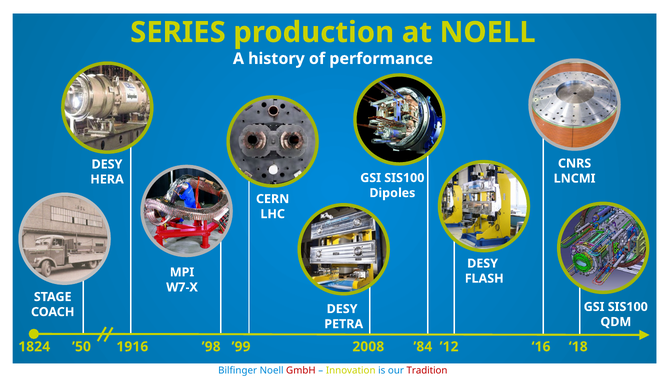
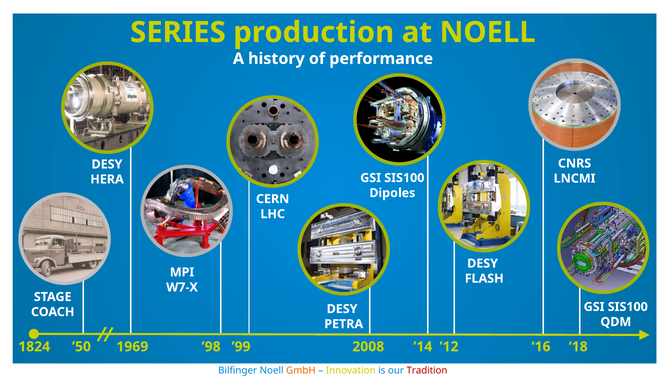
1916: 1916 -> 1969 (132, 347)
’84: ’84 -> ’14 (423, 347)
GmbH colour: red -> orange (301, 370)
